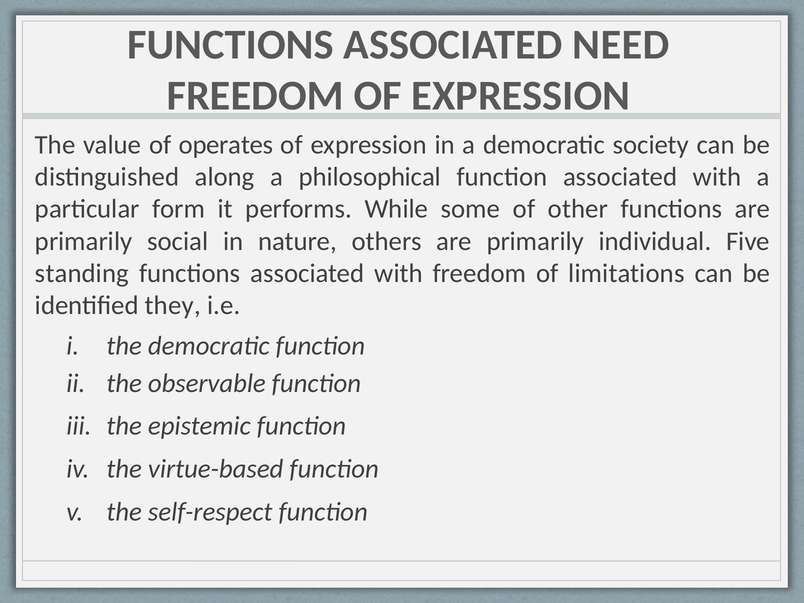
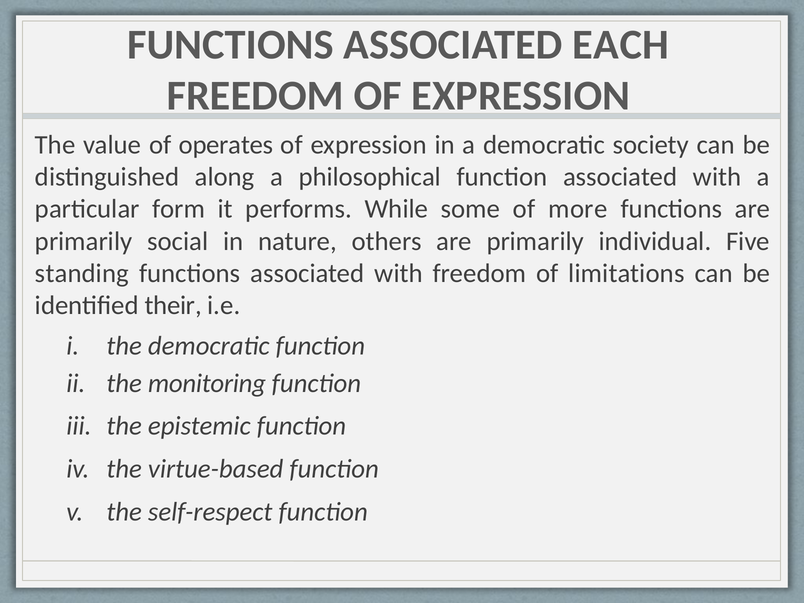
NEED: NEED -> EACH (621, 45)
other: other -> more (578, 209)
they: they -> their (173, 306)
observable: observable -> monitoring (207, 383)
